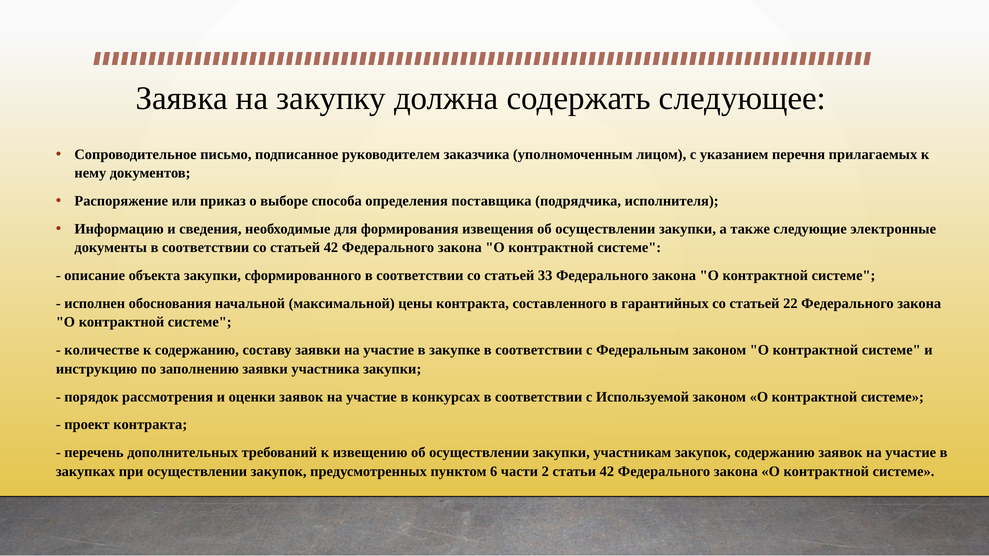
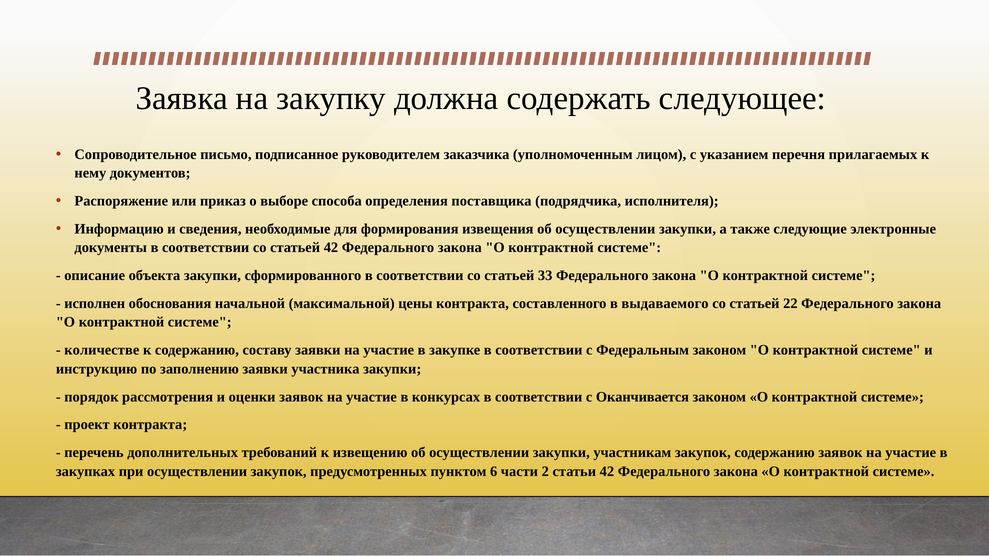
гарантийных: гарантийных -> выдаваемого (665, 304)
Используемой: Используемой -> Оканчивается (642, 397)
